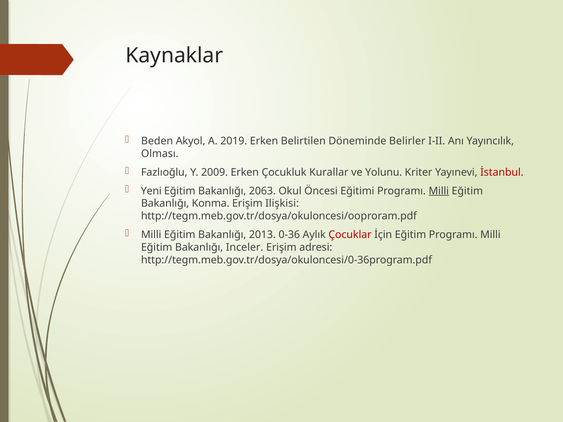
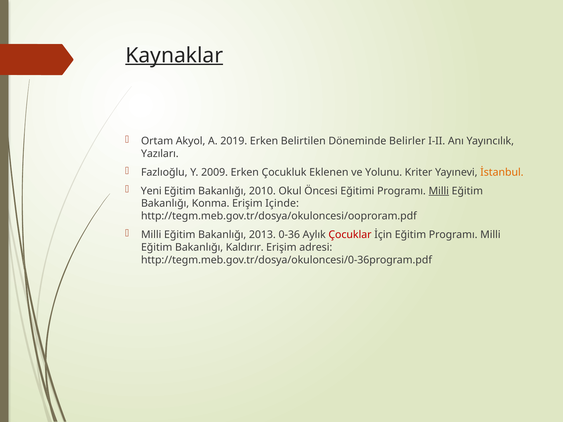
Kaynaklar underline: none -> present (174, 55)
Beden: Beden -> Ortam (157, 141)
Olması: Olması -> Yazıları (160, 154)
Kurallar: Kurallar -> Eklenen (329, 172)
İstanbul colour: red -> orange (502, 172)
2063: 2063 -> 2010 (262, 191)
Ilişkisi: Ilişkisi -> Içinde (282, 204)
Inceler: Inceler -> Kaldırır (245, 247)
